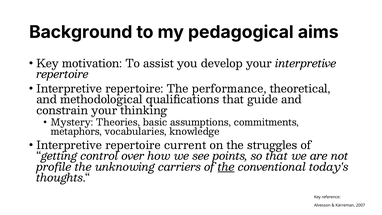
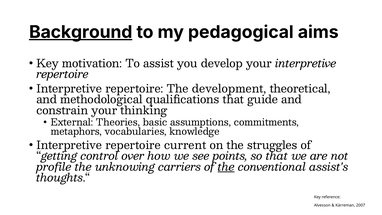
Background underline: none -> present (81, 32)
performance: performance -> development (229, 89)
Mystery: Mystery -> External (72, 122)
today's: today's -> assist's (329, 167)
